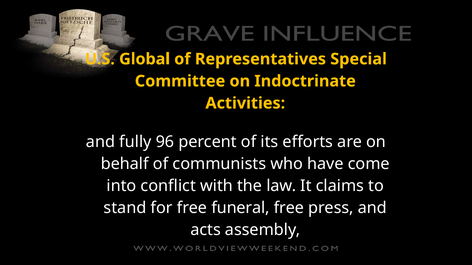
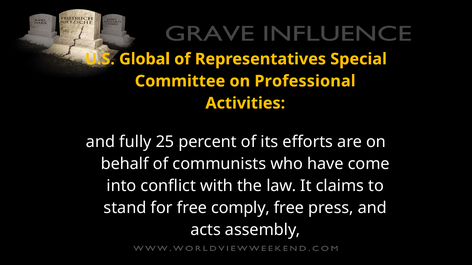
Indoctrinate: Indoctrinate -> Professional (305, 81)
96: 96 -> 25 (165, 142)
funeral: funeral -> comply (241, 208)
